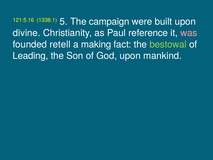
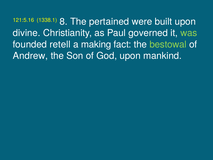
5: 5 -> 8 (64, 22)
campaign: campaign -> pertained (109, 22)
reference: reference -> governed (148, 33)
was colour: pink -> light green (189, 33)
Leading: Leading -> Andrew (30, 56)
